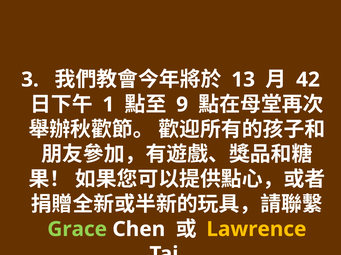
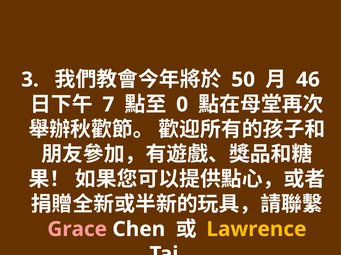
13: 13 -> 50 (243, 80)
42: 42 -> 46 (308, 80)
1: 1 -> 7 (108, 105)
9: 9 -> 0 (182, 105)
Grace colour: light green -> pink (77, 230)
